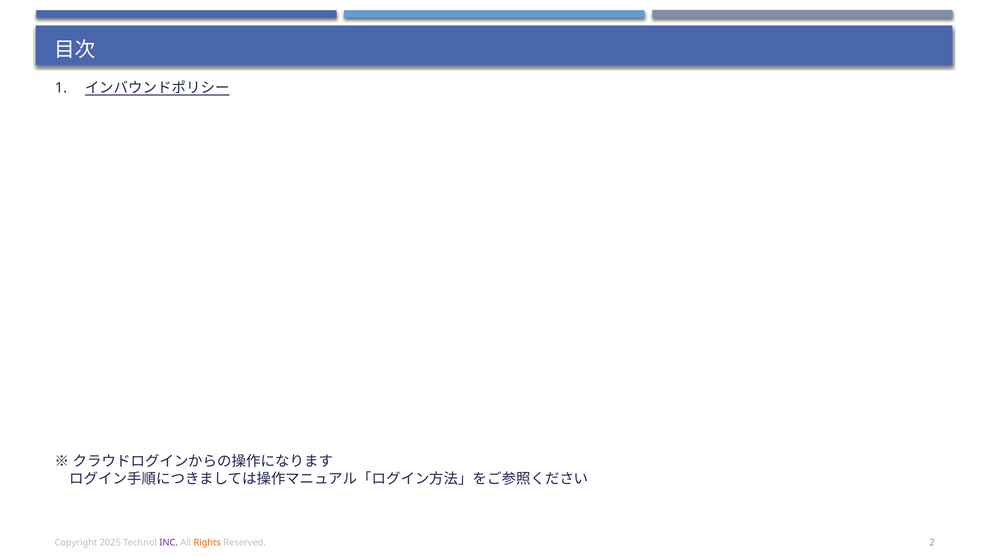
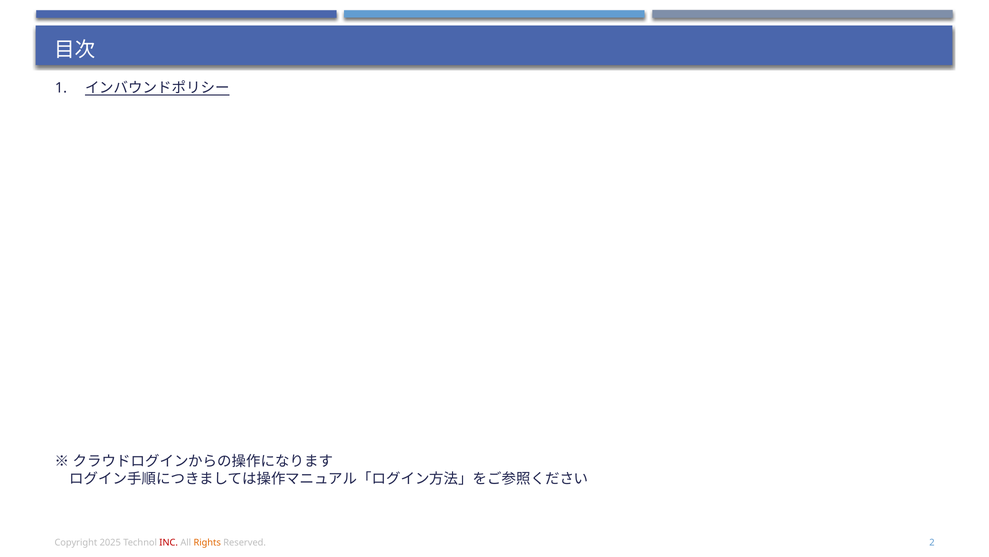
INC colour: purple -> red (169, 542)
